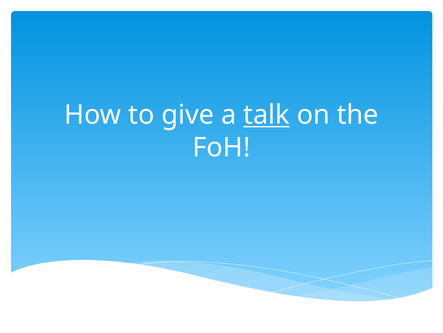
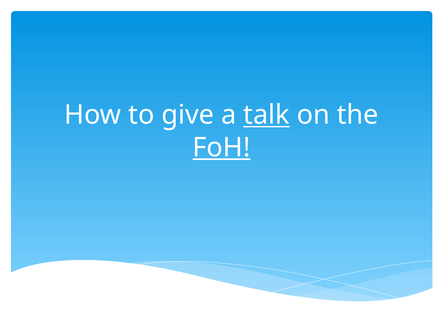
FoH underline: none -> present (221, 147)
